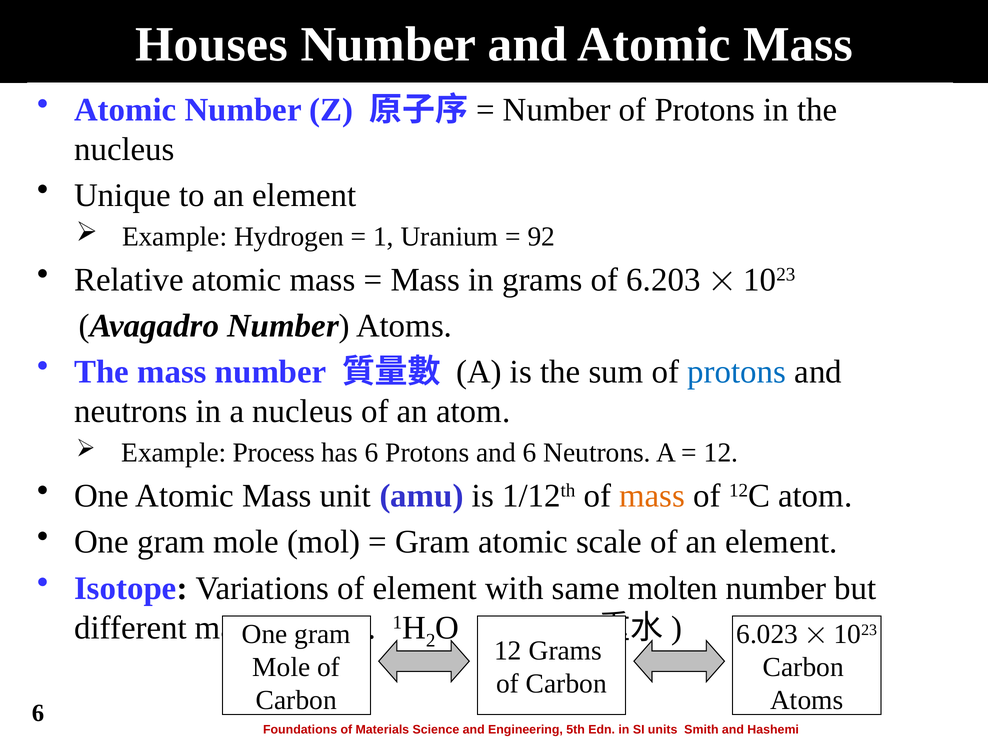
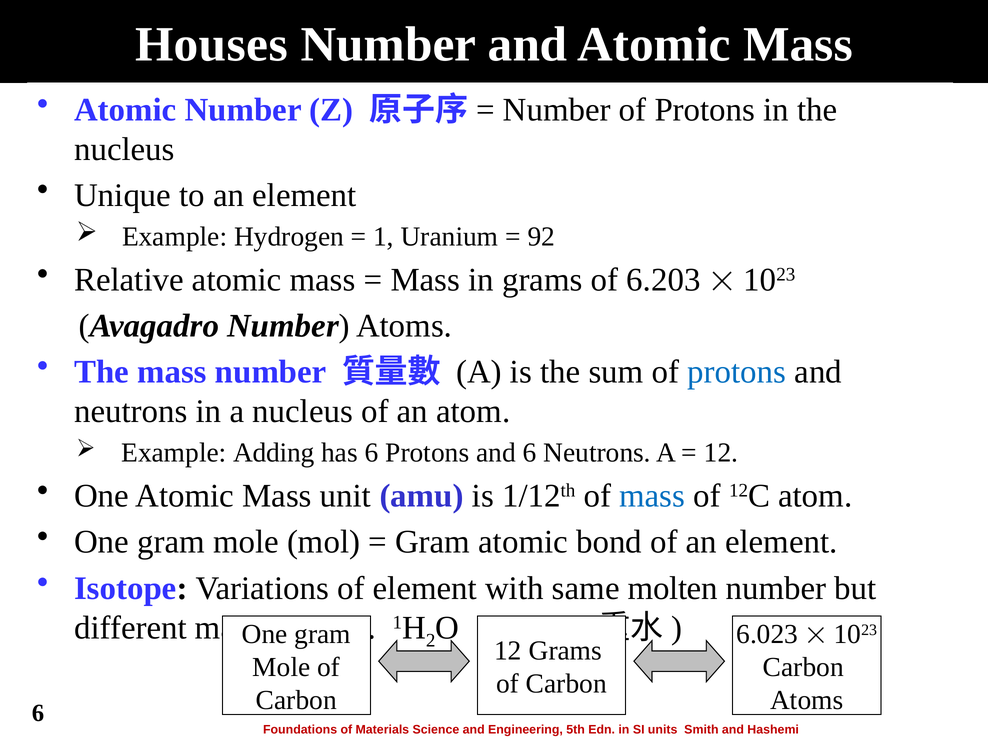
Process: Process -> Adding (274, 453)
mass colour: orange -> blue (652, 496)
scale: scale -> bond (609, 542)
